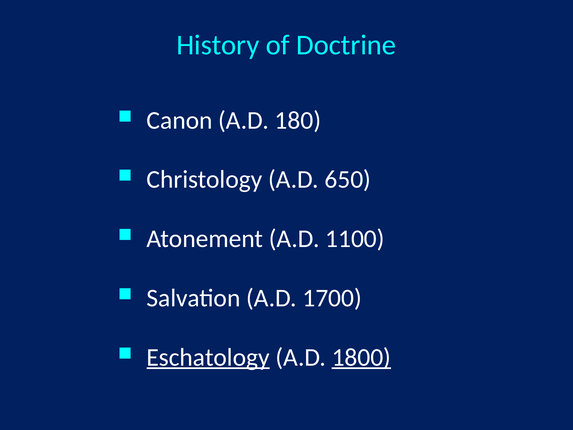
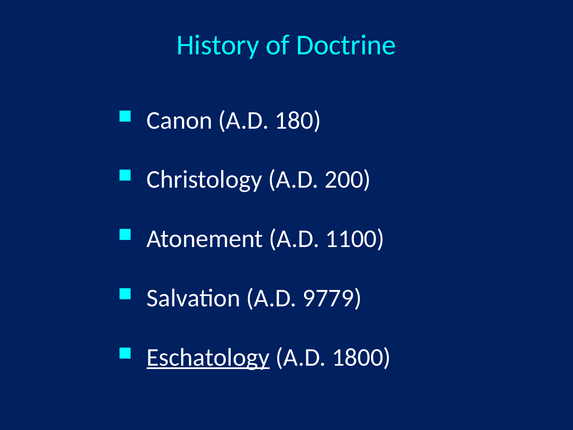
650: 650 -> 200 (348, 179)
1700: 1700 -> 9779 (332, 298)
1800 underline: present -> none (361, 357)
